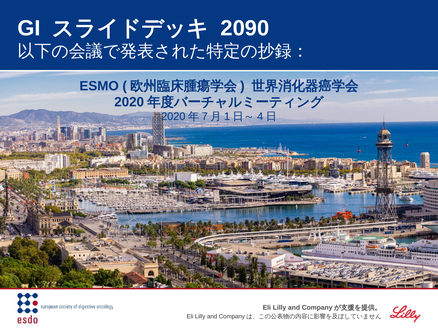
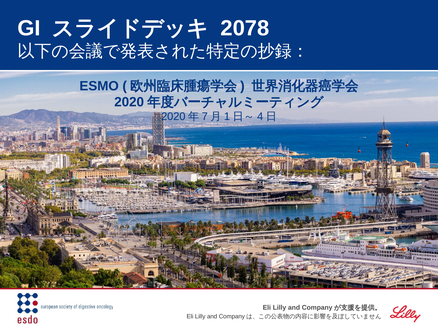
2090: 2090 -> 2078 (245, 28)
